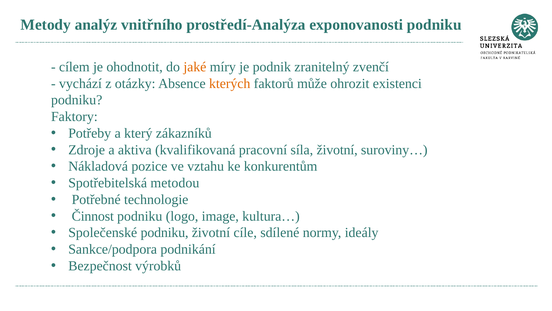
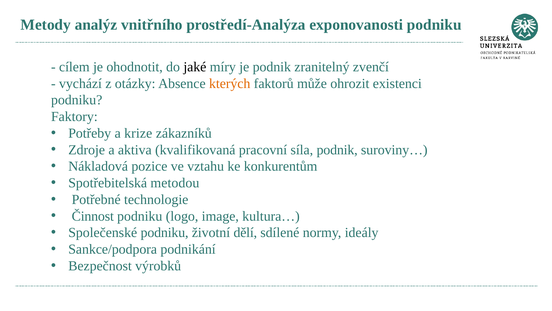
jaké colour: orange -> black (195, 67)
který: který -> krize (138, 133)
síla životní: životní -> podnik (337, 150)
cíle: cíle -> dělí (245, 232)
